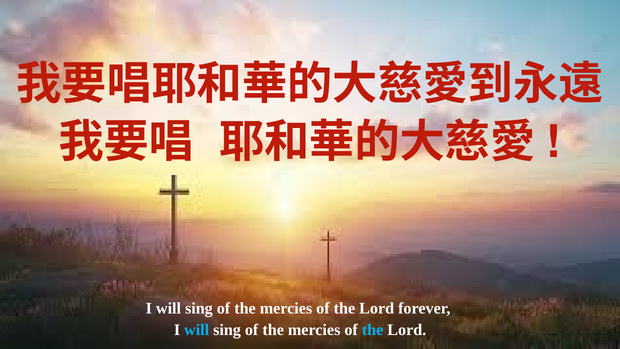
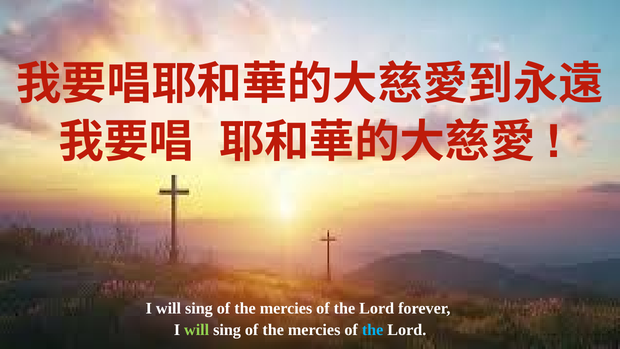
will colour: light blue -> light green (197, 330)
